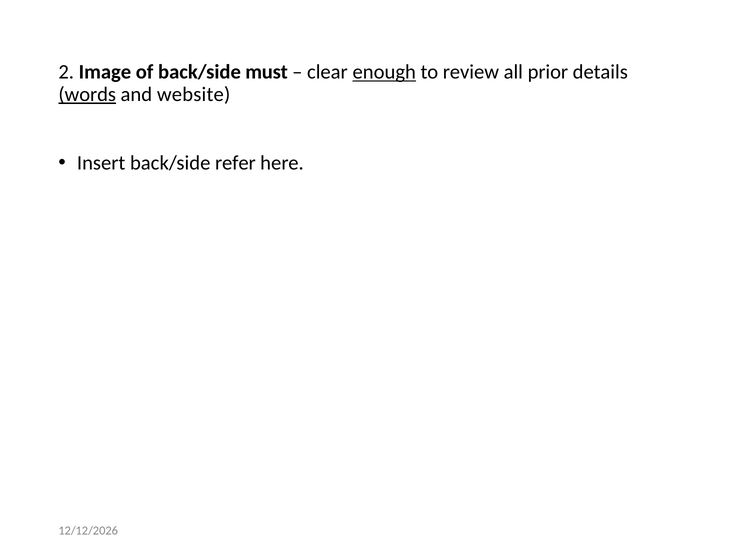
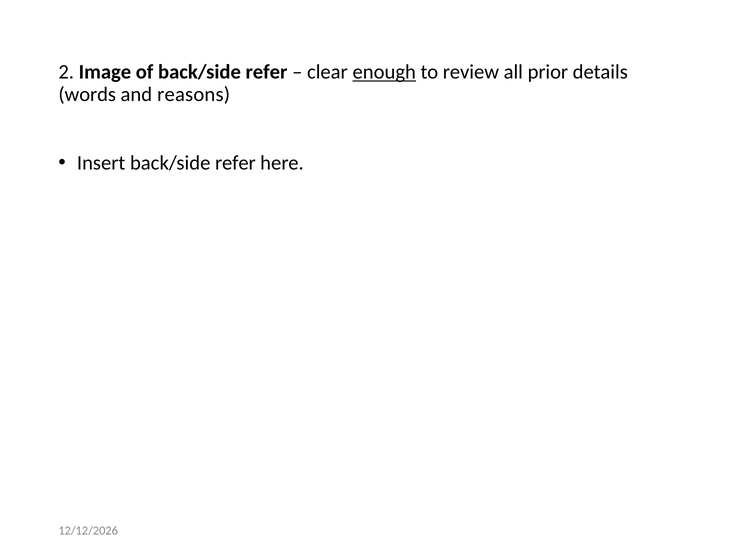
of back/side must: must -> refer (266, 72)
words underline: present -> none (87, 94)
website: website -> reasons (194, 94)
